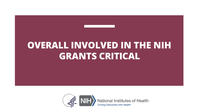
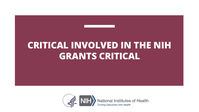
OVERALL: OVERALL -> CRITICAL (48, 45)
